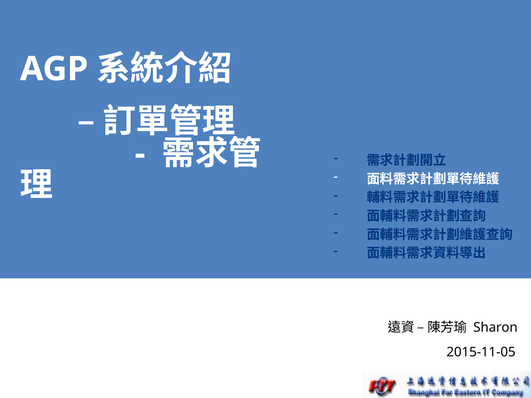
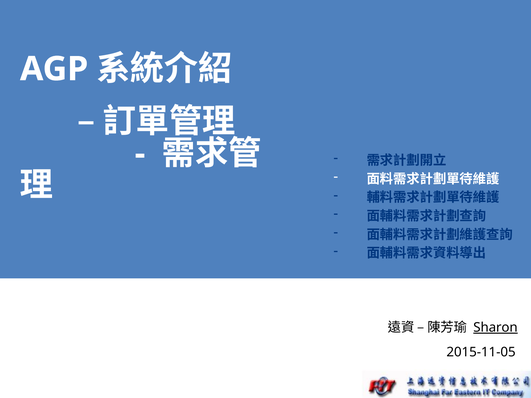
Sharon underline: none -> present (495, 328)
